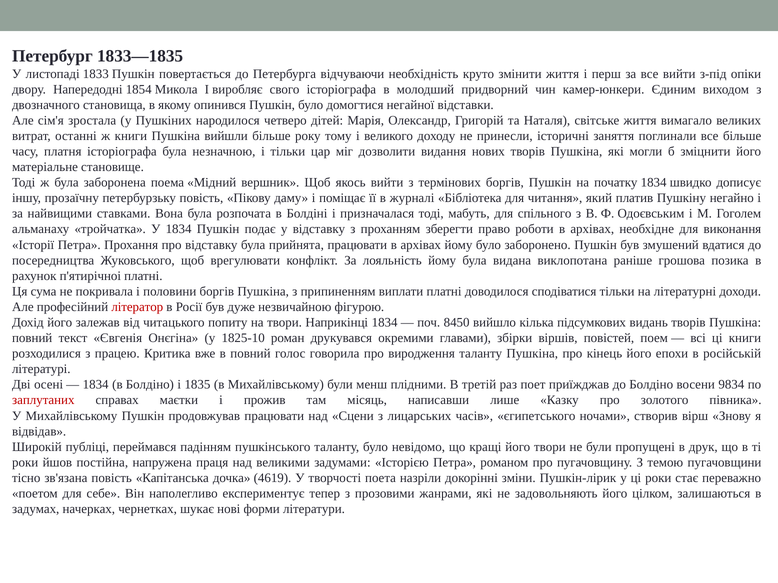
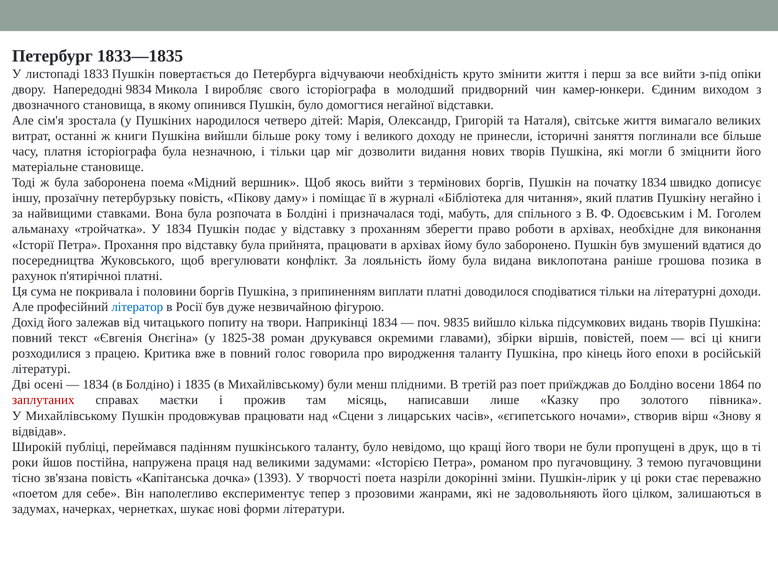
1854: 1854 -> 9834 (139, 89)
літератор colour: red -> blue (137, 307)
8450: 8450 -> 9835 (457, 323)
1825-10: 1825-10 -> 1825-38 (243, 338)
9834: 9834 -> 1864 (731, 385)
4619: 4619 -> 1393 (273, 478)
